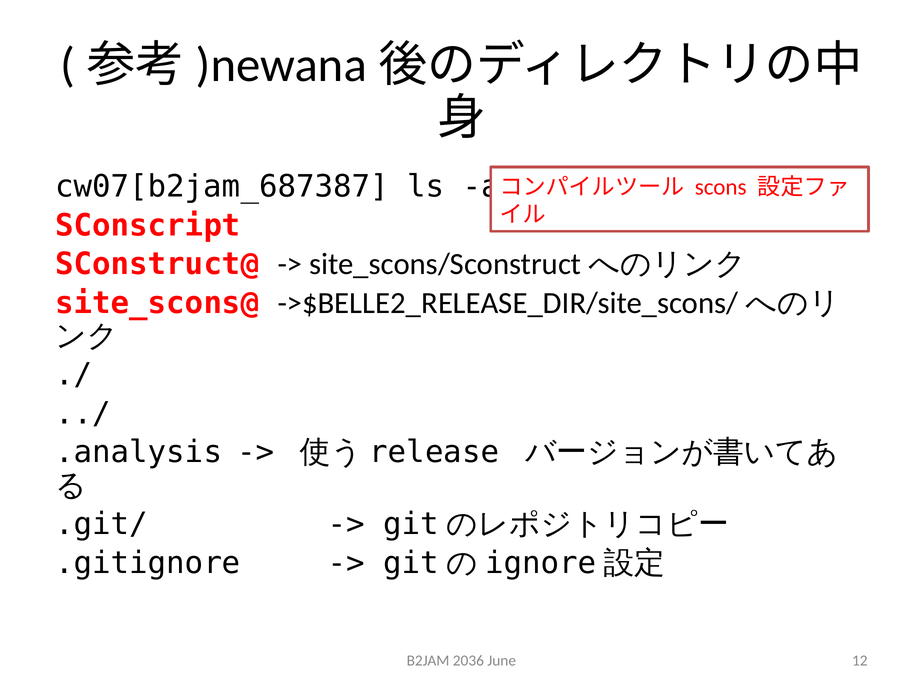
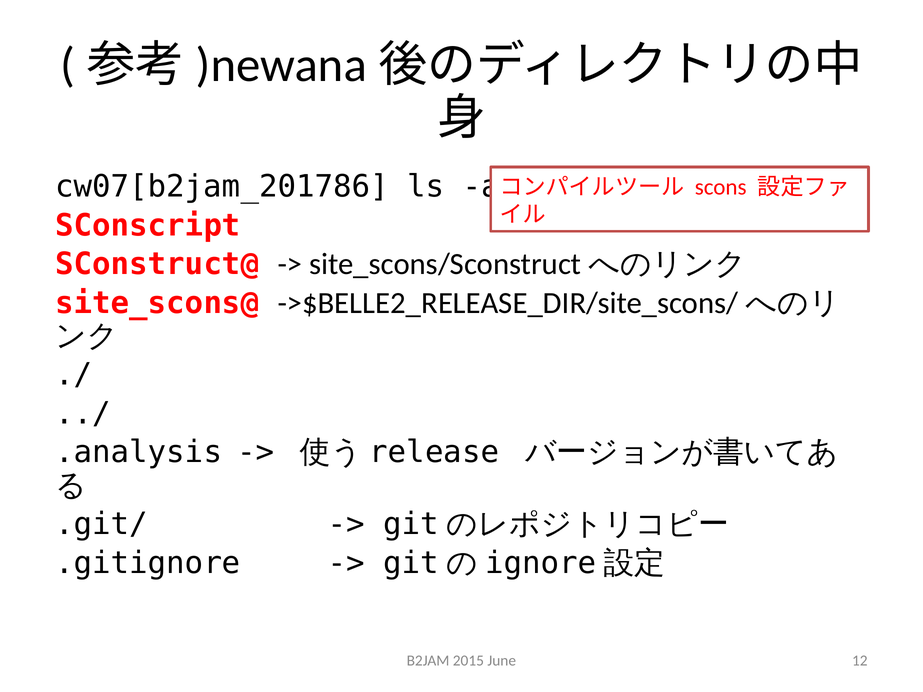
cw07[b2jam_687387: cw07[b2jam_687387 -> cw07[b2jam_201786 (222, 187)
2036: 2036 -> 2015 (468, 661)
